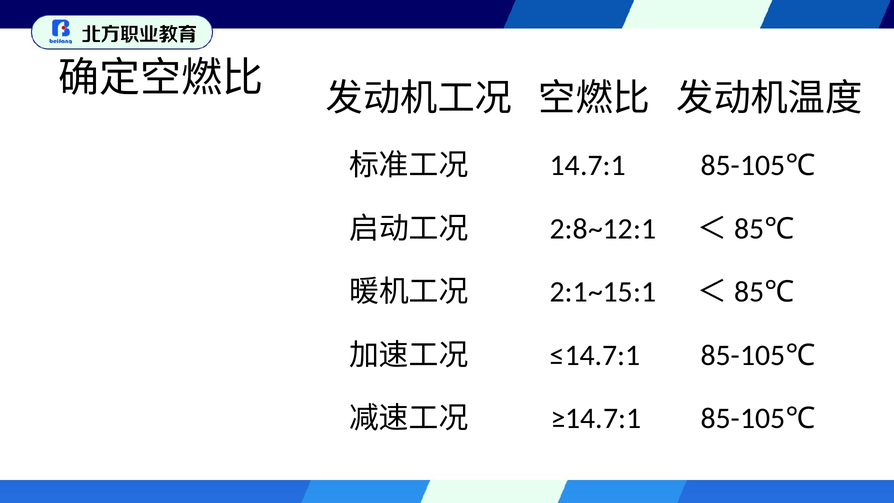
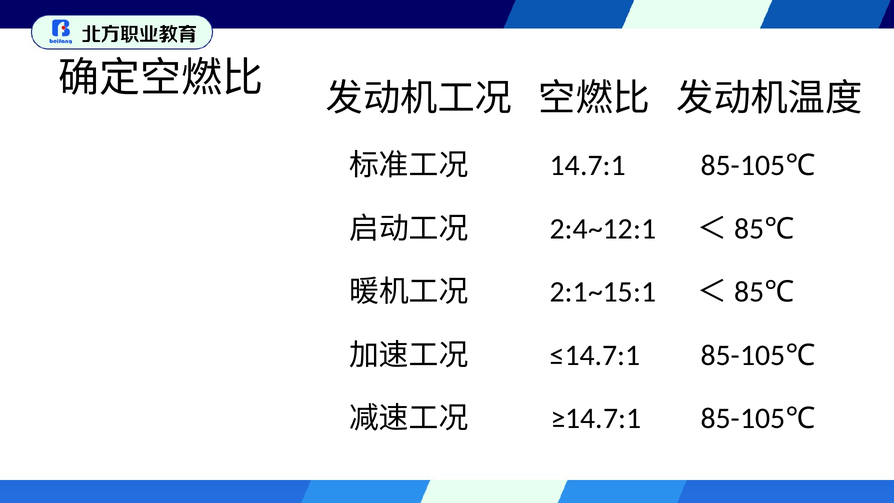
2:8~12:1: 2:8~12:1 -> 2:4~12:1 (603, 229)
